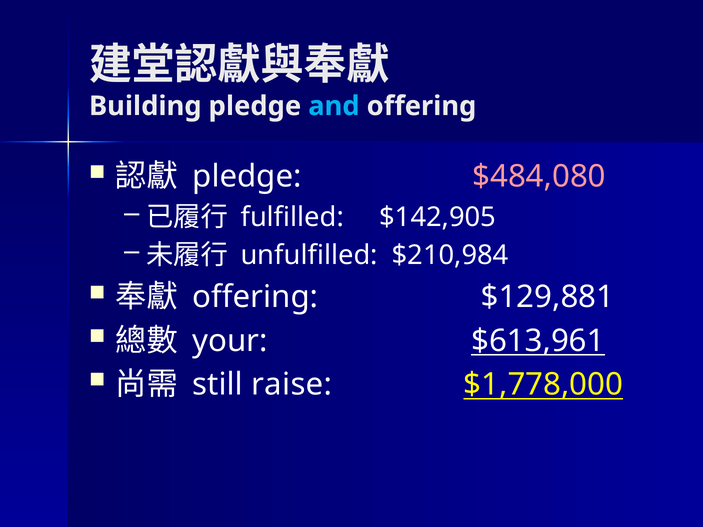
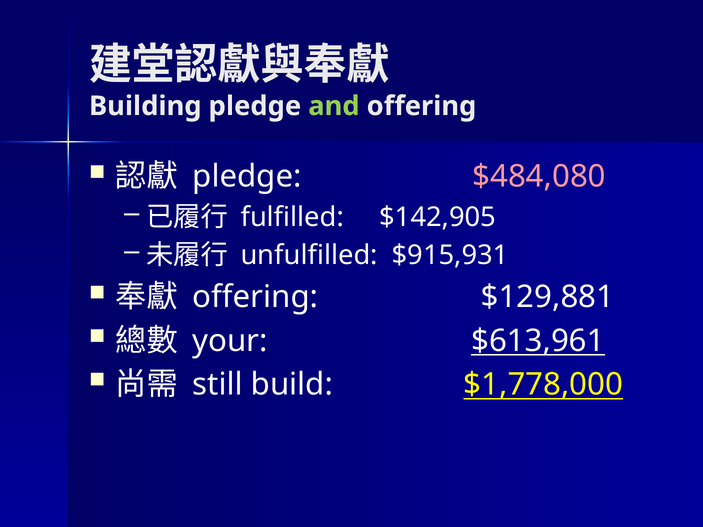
and colour: light blue -> light green (334, 106)
$210,984: $210,984 -> $915,931 (450, 255)
raise: raise -> build (292, 385)
